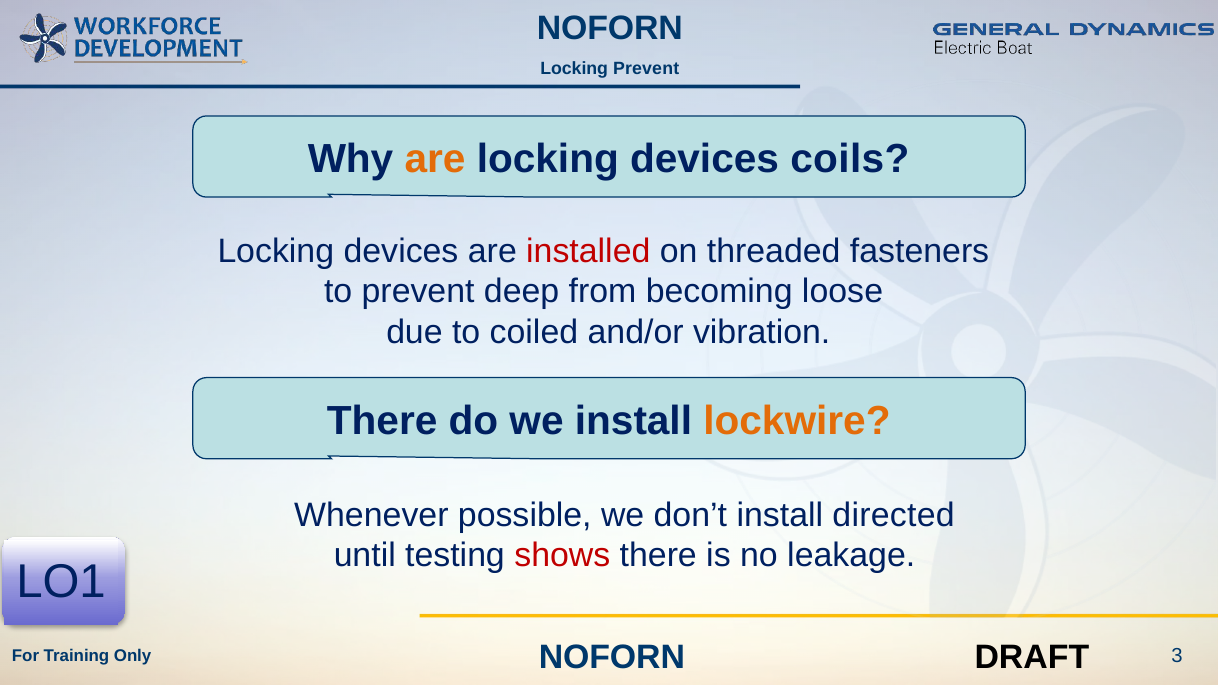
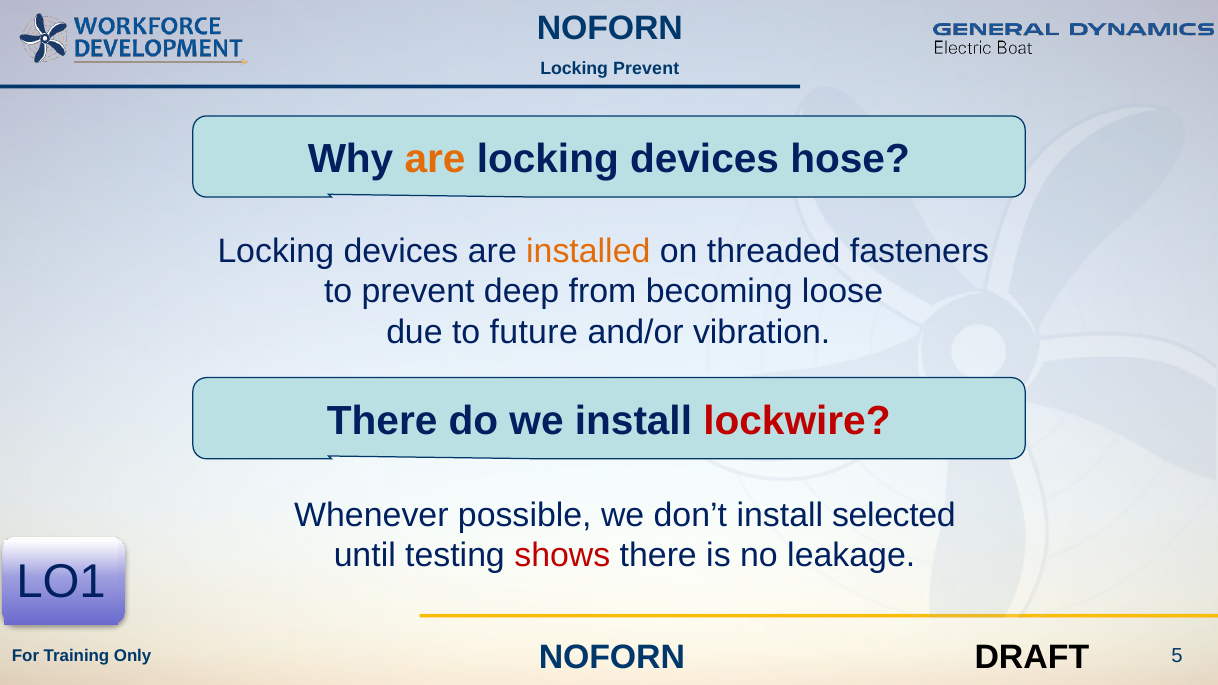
coils: coils -> hose (850, 159)
installed colour: red -> orange (588, 251)
coiled: coiled -> future (534, 332)
lockwire colour: orange -> red (797, 421)
directed: directed -> selected (894, 515)
3: 3 -> 5 (1177, 656)
